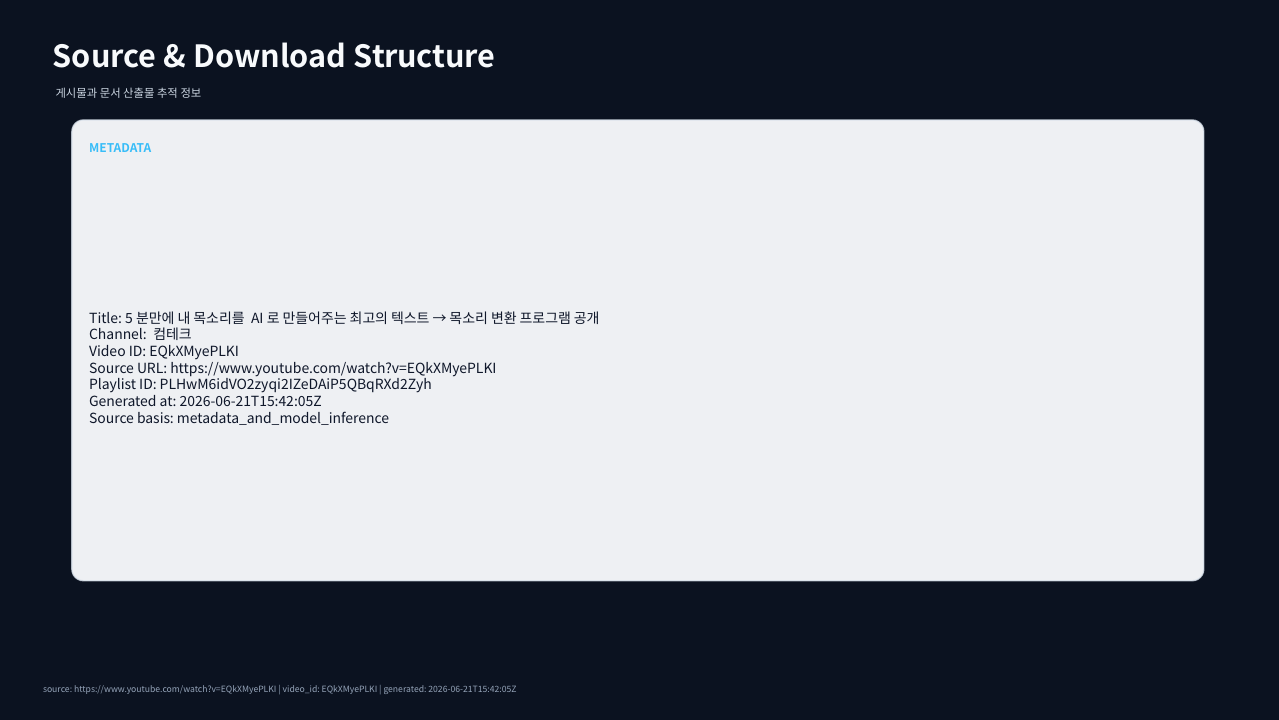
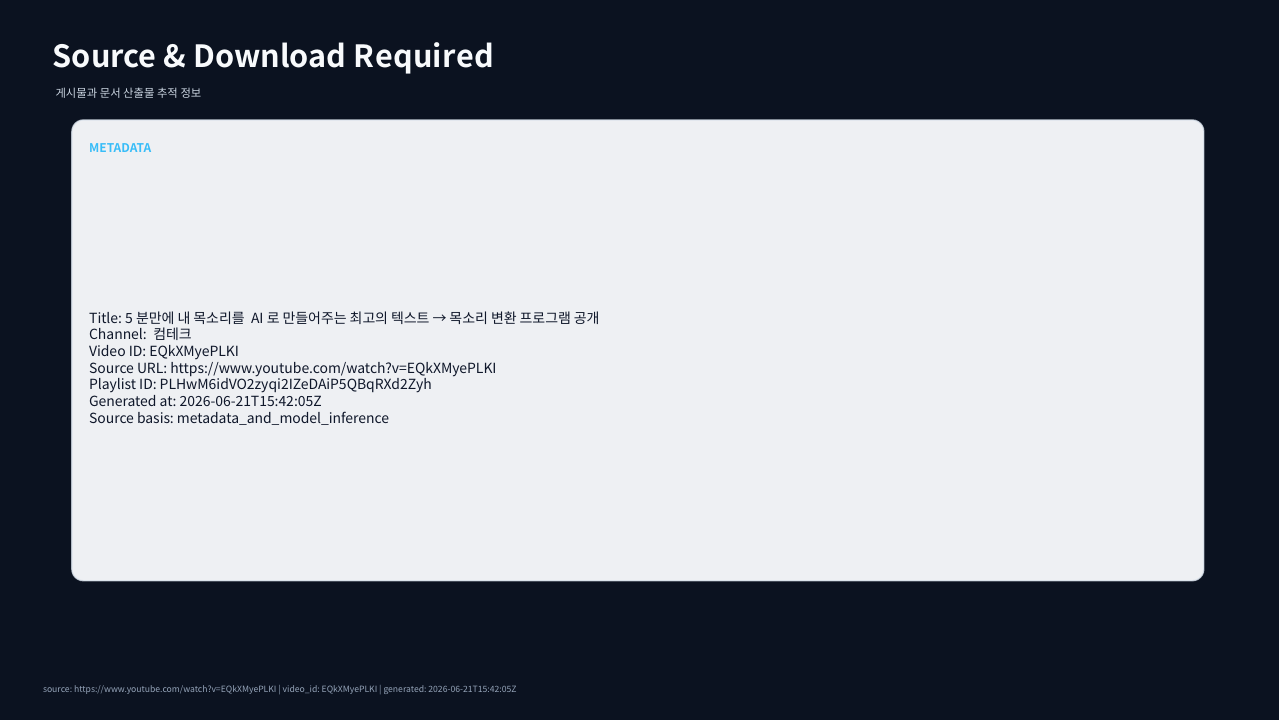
Structure: Structure -> Required (424, 57)
